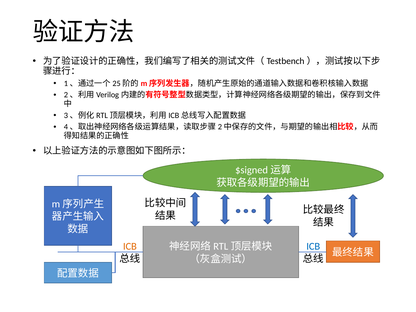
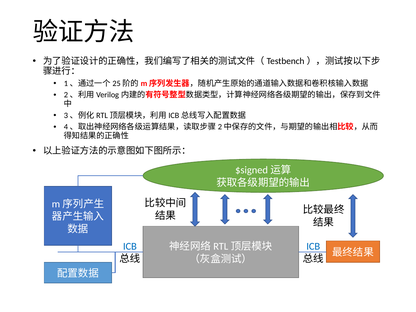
ICB colour: orange -> blue (130, 246)
